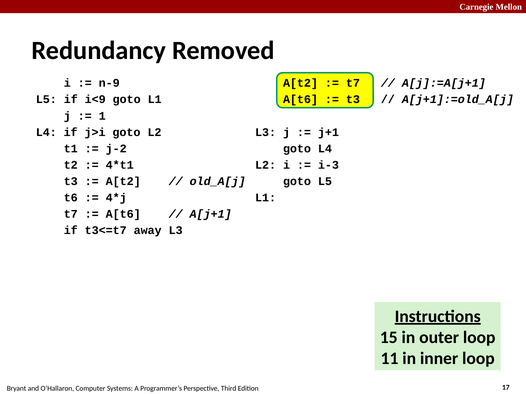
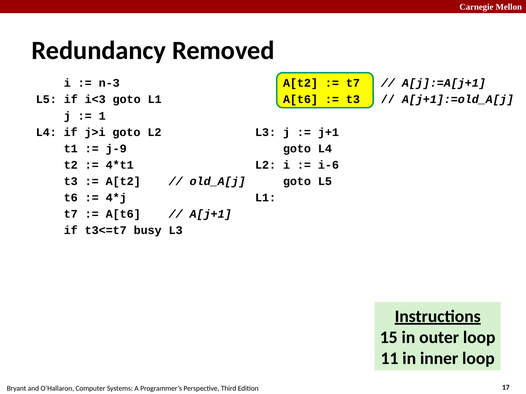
n-9: n-9 -> n-3 (109, 83)
i<9: i<9 -> i<3 (95, 100)
j-2: j-2 -> j-9 (116, 149)
i-3: i-3 -> i-6 (328, 165)
away: away -> busy (148, 230)
